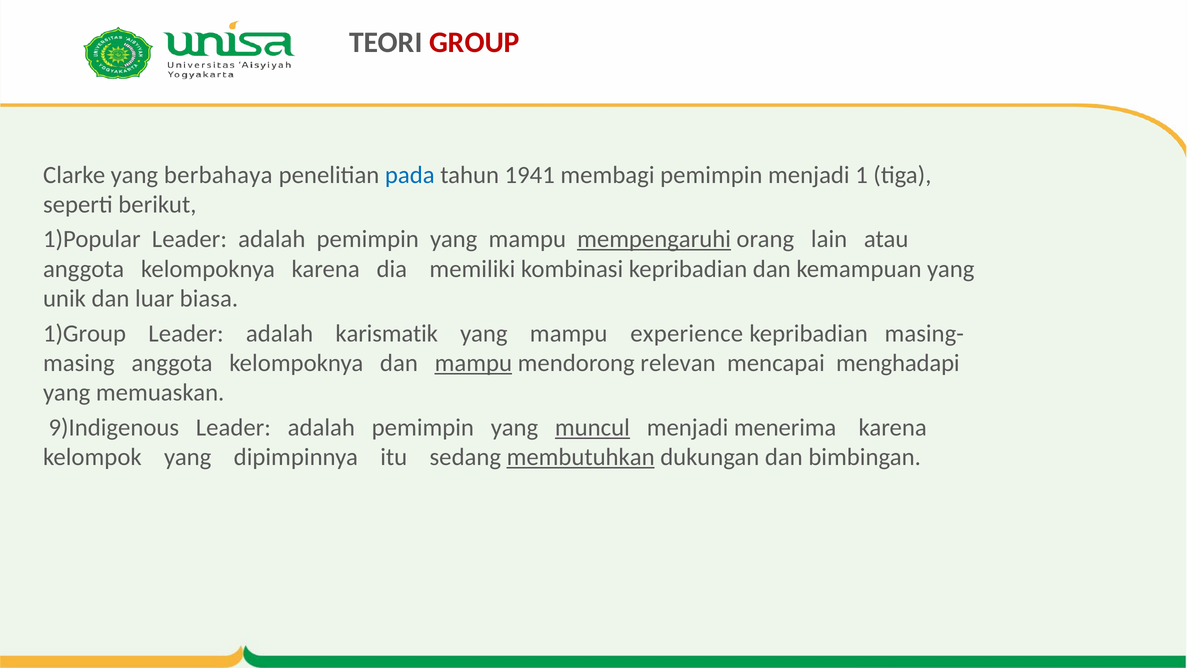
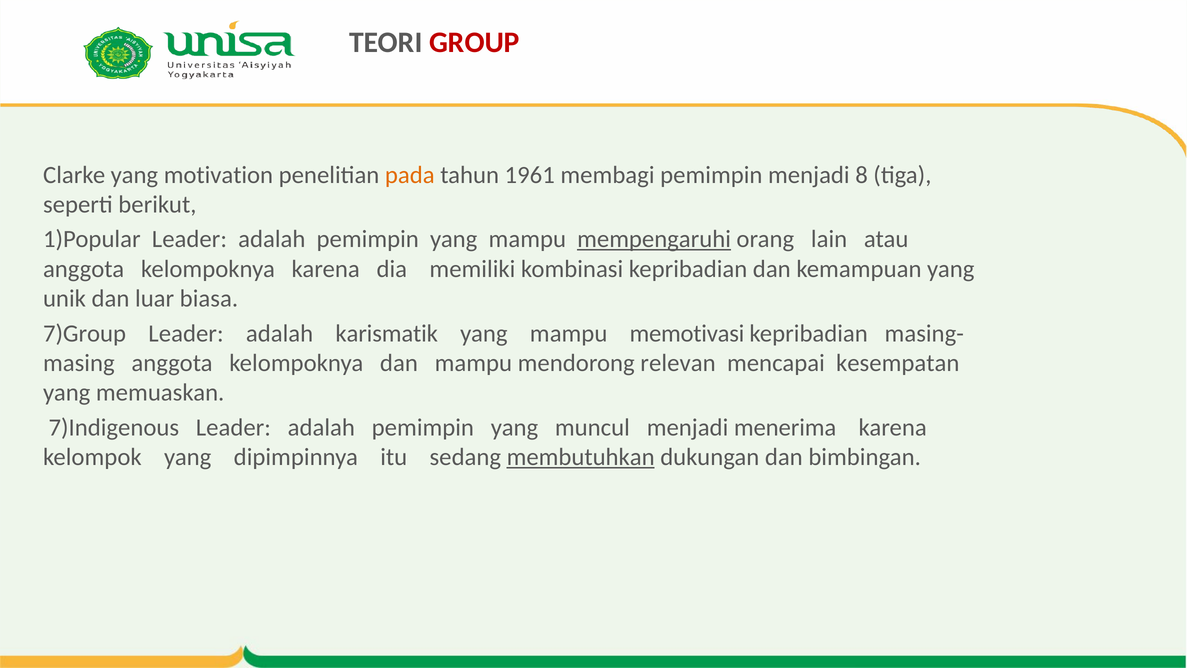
berbahaya: berbahaya -> motivation (218, 175)
pada colour: blue -> orange (410, 175)
1941: 1941 -> 1961 (530, 175)
1: 1 -> 8 (862, 175)
1)Group: 1)Group -> 7)Group (85, 333)
experience: experience -> memotivasi (687, 333)
mampu underline: present -> none (473, 363)
menghadapi: menghadapi -> kesempatan (898, 363)
9)Indigenous: 9)Indigenous -> 7)Indigenous (114, 427)
muncul underline: present -> none (592, 427)
